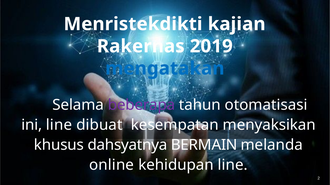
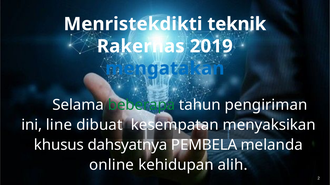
kajian: kajian -> teknik (237, 24)
beberapa colour: purple -> green (142, 105)
otomatisasi: otomatisasi -> pengiriman (266, 105)
BERMAIN: BERMAIN -> PEMBELA (204, 145)
kehidupan line: line -> alih (233, 166)
